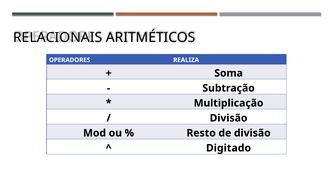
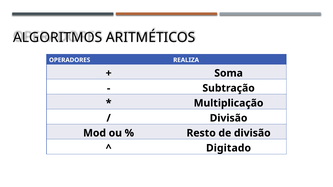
RELACIONAIS: RELACIONAIS -> ALGORITMOS (58, 38)
